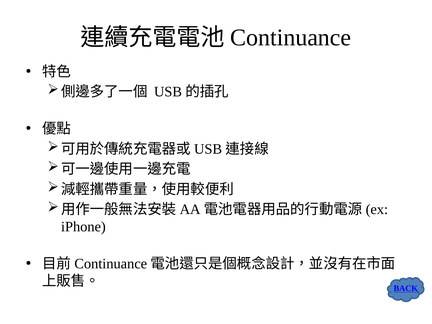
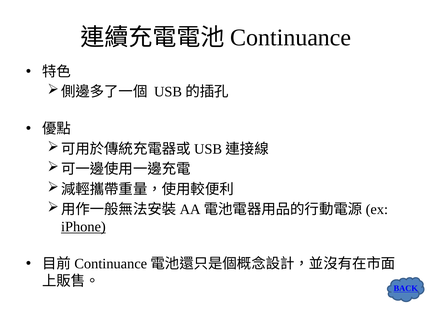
iPhone underline: none -> present (83, 227)
